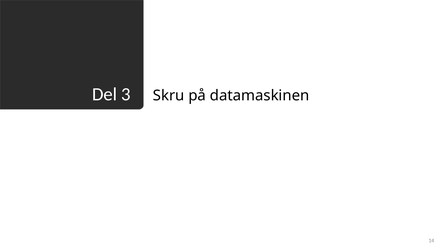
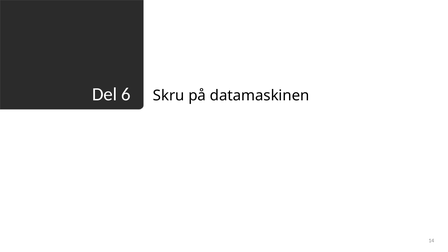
3: 3 -> 6 (126, 94)
